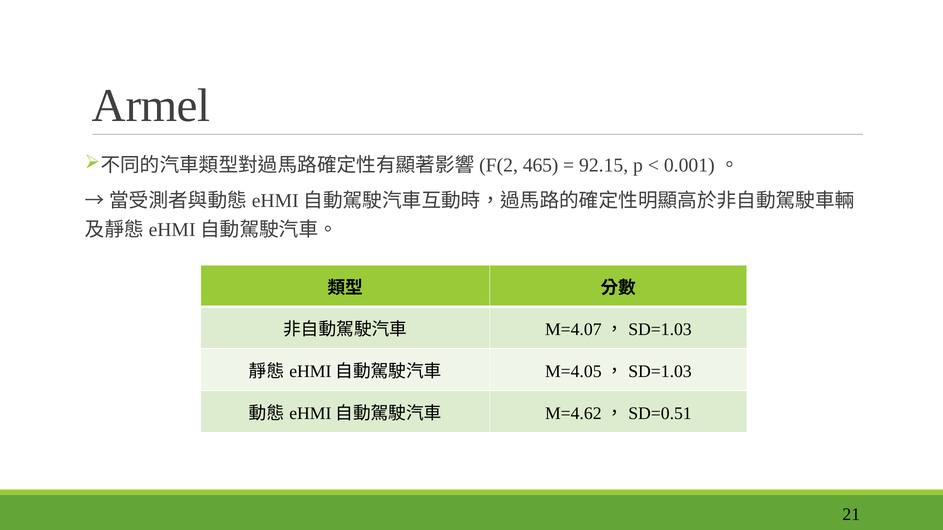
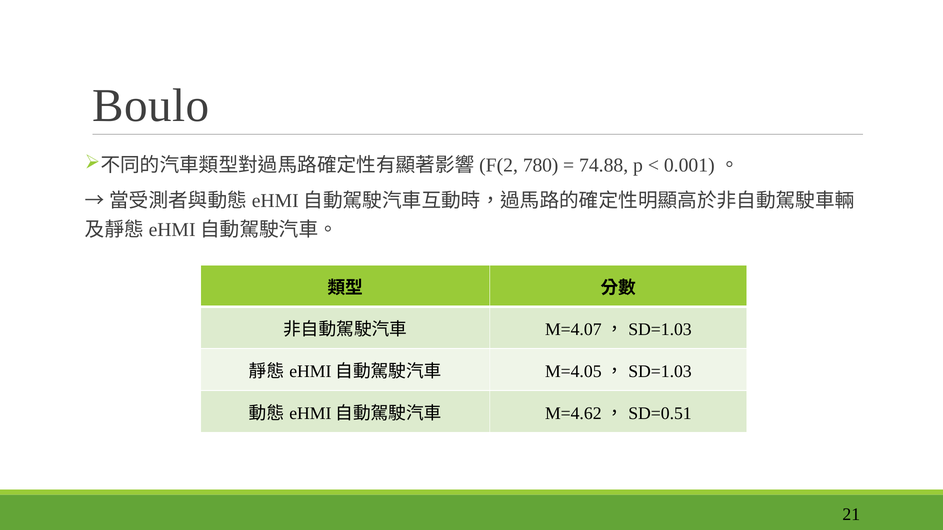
Armel: Armel -> Boulo (151, 106)
465: 465 -> 780 (541, 165)
92.15: 92.15 -> 74.88 (604, 165)
